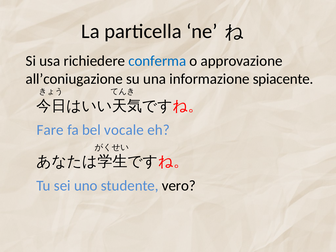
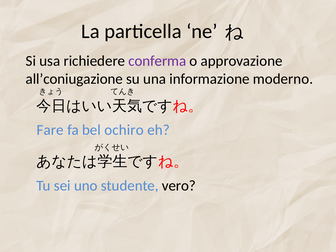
conferma colour: blue -> purple (157, 61)
spiacente: spiacente -> moderno (283, 79)
vocale: vocale -> ochiro (124, 130)
